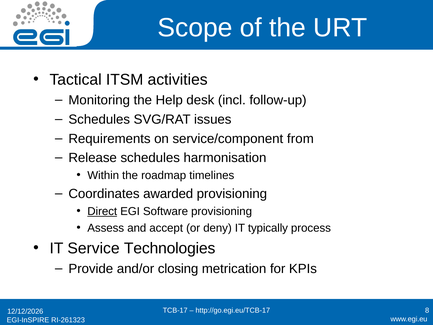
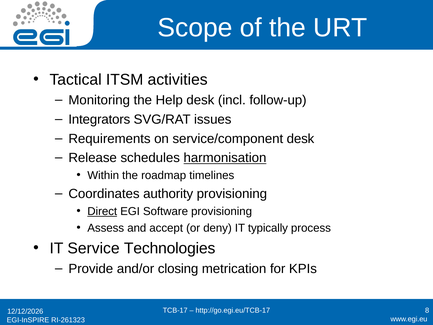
Schedules: Schedules -> Integrators (99, 119)
service/component from: from -> desk (301, 139)
harmonisation underline: none -> present (225, 158)
awarded: awarded -> authority (168, 194)
